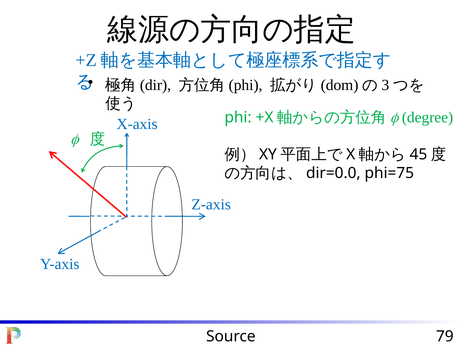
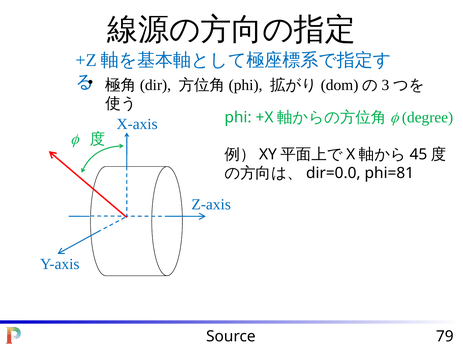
phi=75: phi=75 -> phi=81 (389, 173)
